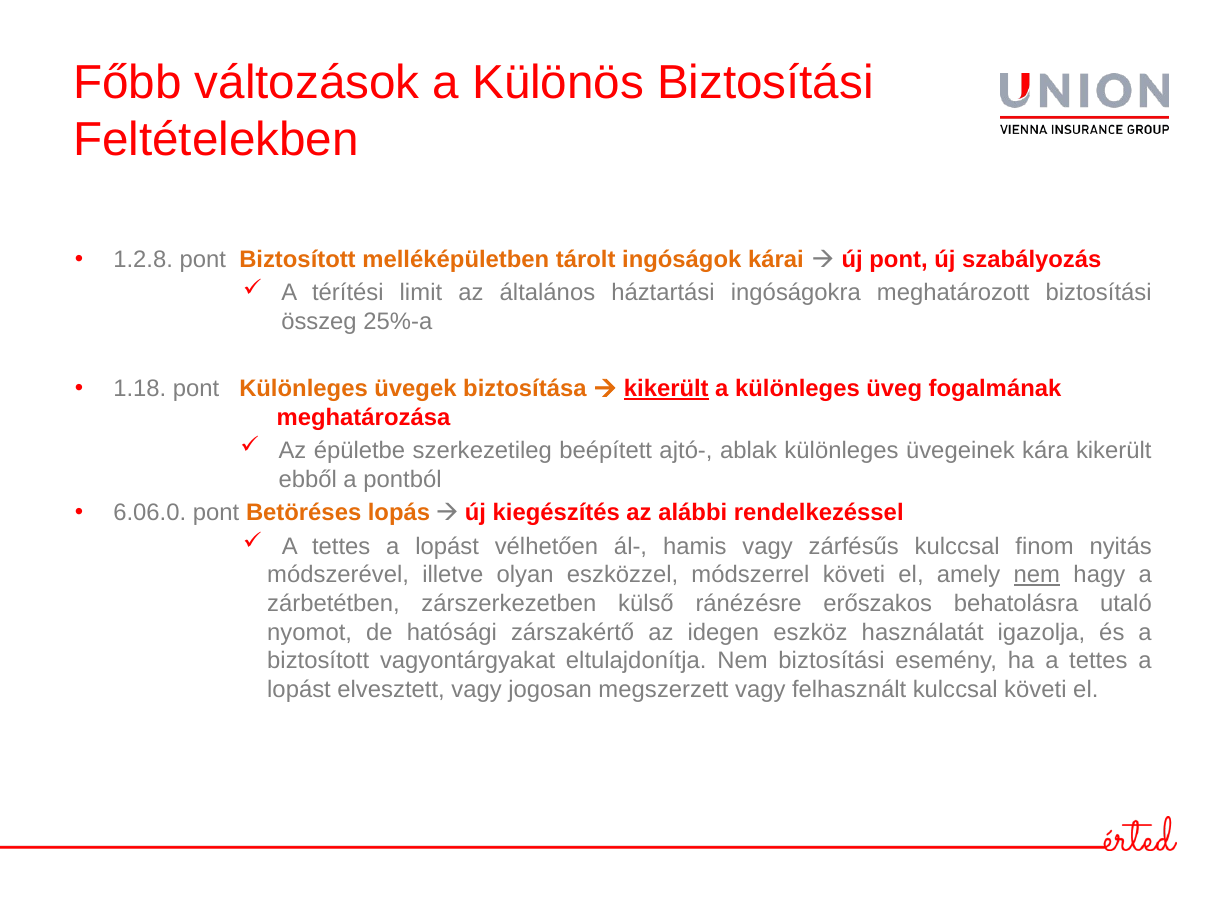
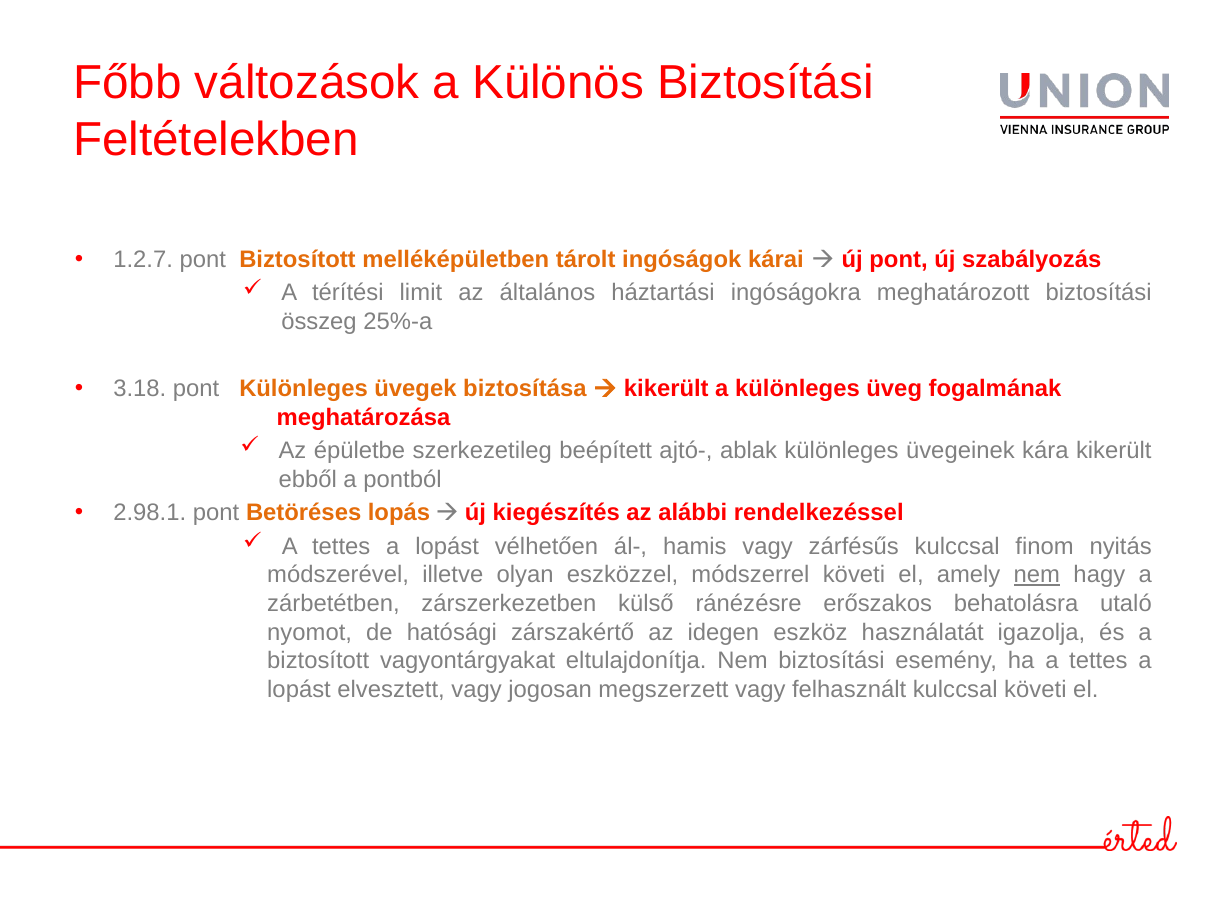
1.2.8: 1.2.8 -> 1.2.7 (143, 260)
1.18: 1.18 -> 3.18 (140, 389)
kikerült underline: present -> none (666, 389)
6.06.0: 6.06.0 -> 2.98.1 (150, 513)
